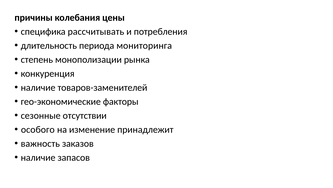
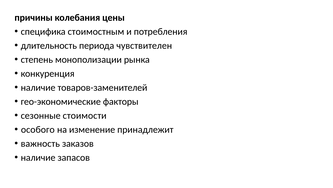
рассчитывать: рассчитывать -> стоимостным (96, 31)
мониторинга: мониторинга -> чувствителен (144, 45)
отсутствии: отсутствии -> стоимости (85, 115)
